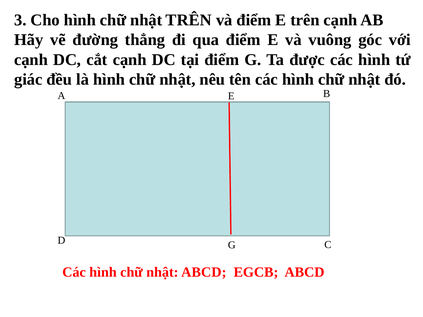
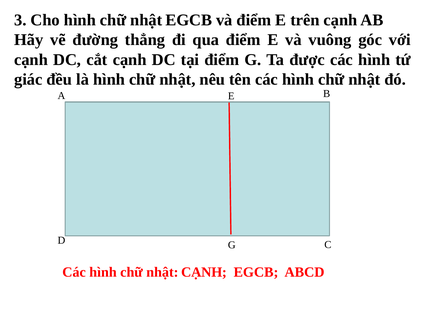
nhật TRÊN: TRÊN -> EGCB (189, 20)
nhật ABCD: ABCD -> CẠNH (204, 272)
